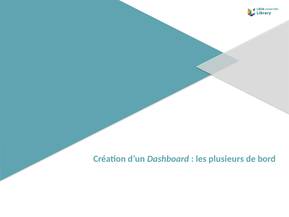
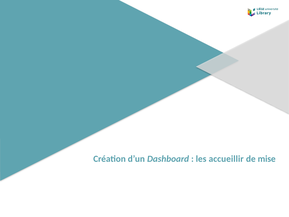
plusieurs: plusieurs -> accueillir (226, 159)
bord: bord -> mise (267, 159)
